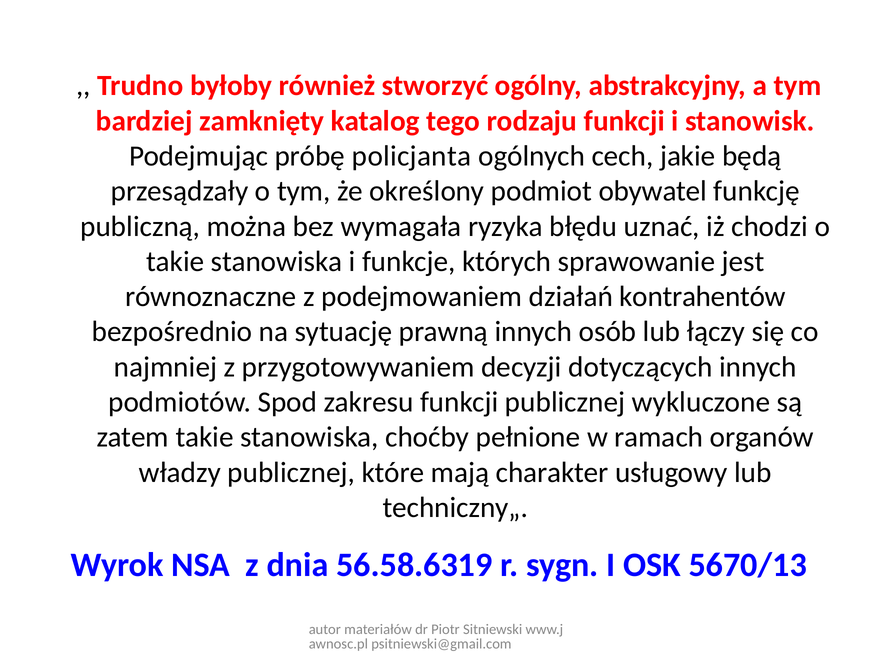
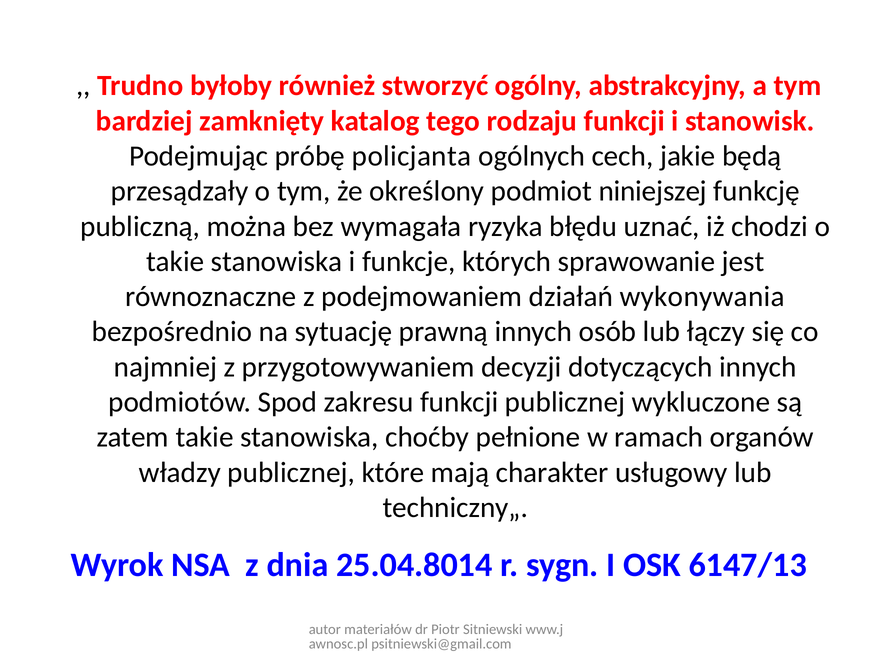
obywatel: obywatel -> niniejszej (653, 191)
kontrahentów: kontrahentów -> wykonywania (702, 296)
56.58.6319: 56.58.6319 -> 25.04.8014 (414, 565)
5670/13: 5670/13 -> 6147/13 (748, 565)
